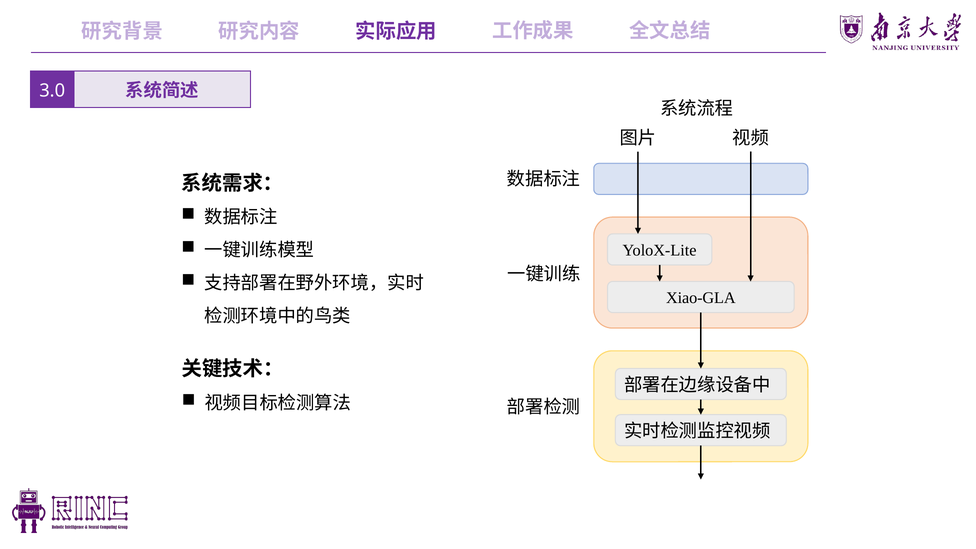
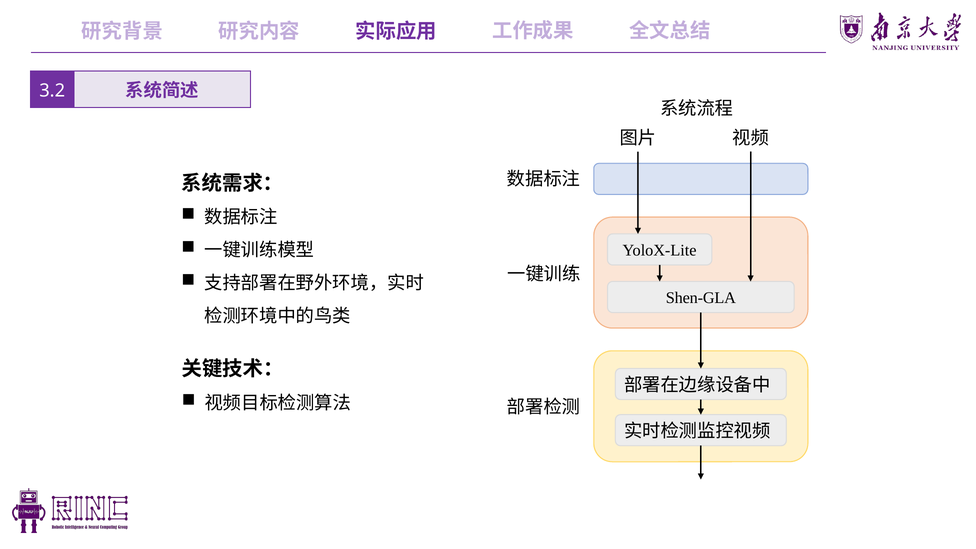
3.0: 3.0 -> 3.2 (52, 91)
Xiao-GLA: Xiao-GLA -> Shen-GLA (701, 298)
